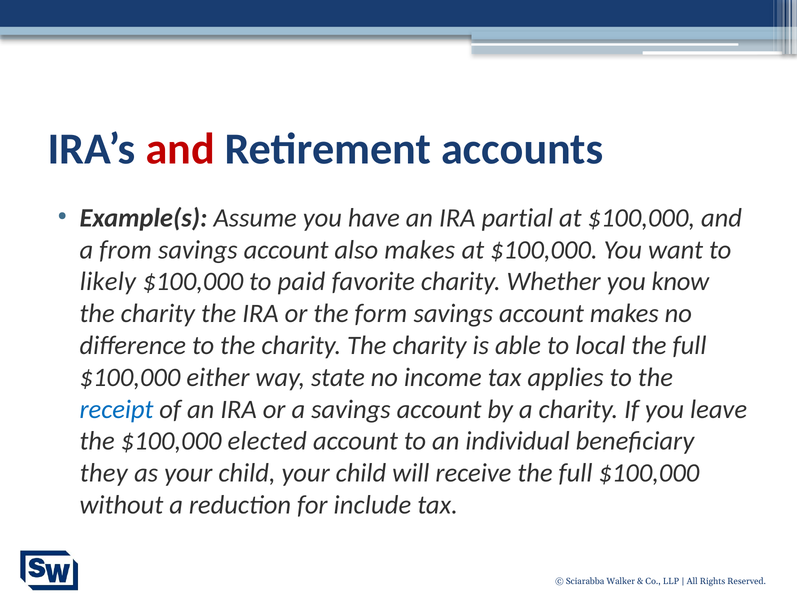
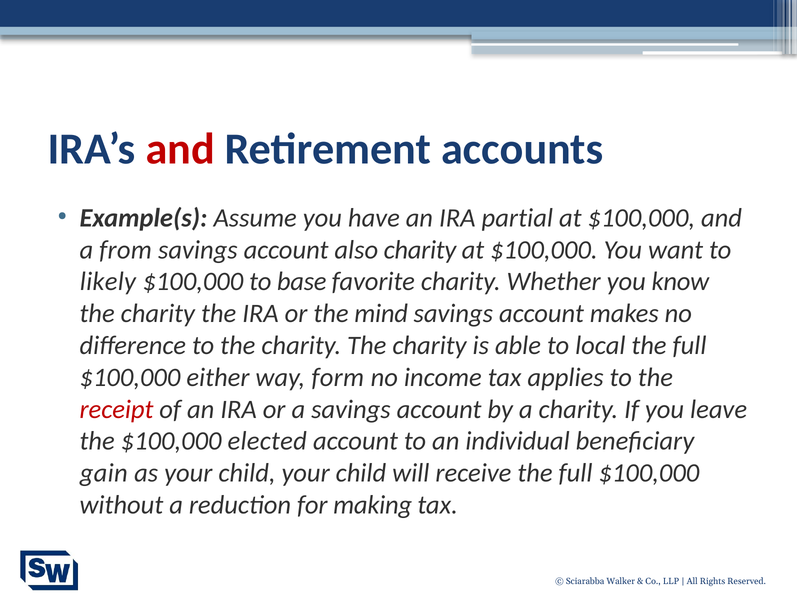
also makes: makes -> charity (420, 250)
paid: paid -> base (302, 282)
form: form -> mind (381, 313)
state: state -> form (338, 377)
receipt colour: blue -> red (116, 409)
they: they -> gain (104, 473)
include: include -> making (373, 505)
